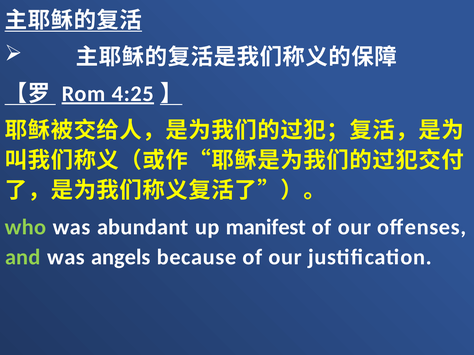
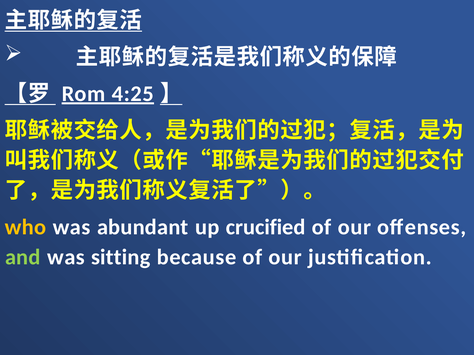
who colour: light green -> yellow (26, 227)
manifest: manifest -> crucified (266, 227)
angels: angels -> sitting (121, 257)
